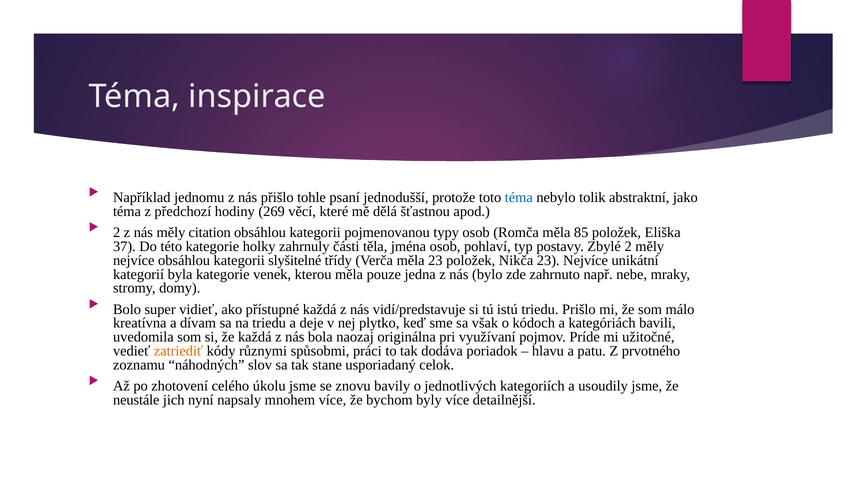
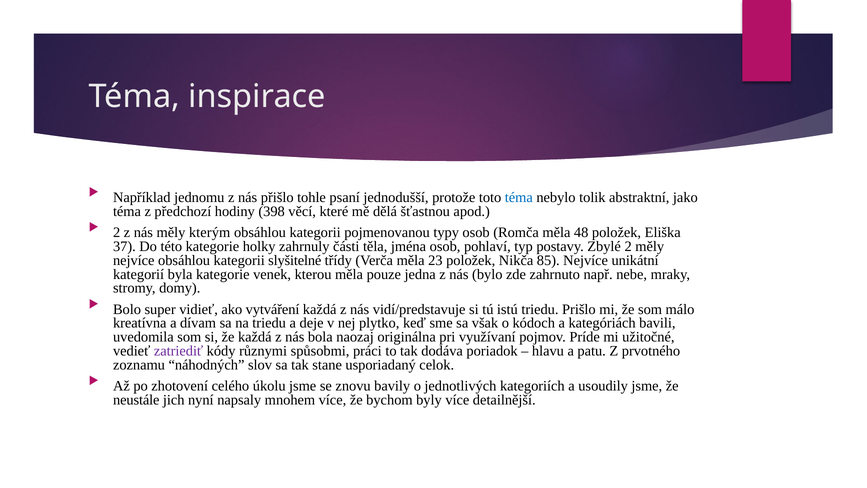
269: 269 -> 398 (272, 211)
citation: citation -> kterým (210, 232)
85: 85 -> 48 (581, 232)
Nikča 23: 23 -> 85 (548, 260)
přístupné: přístupné -> vytváření (273, 309)
zatriediť colour: orange -> purple (179, 351)
